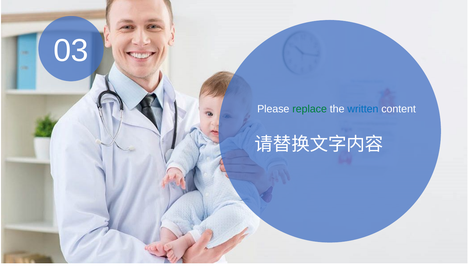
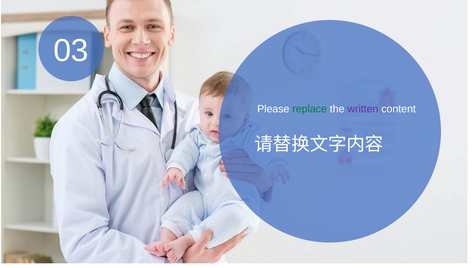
written colour: blue -> purple (363, 109)
